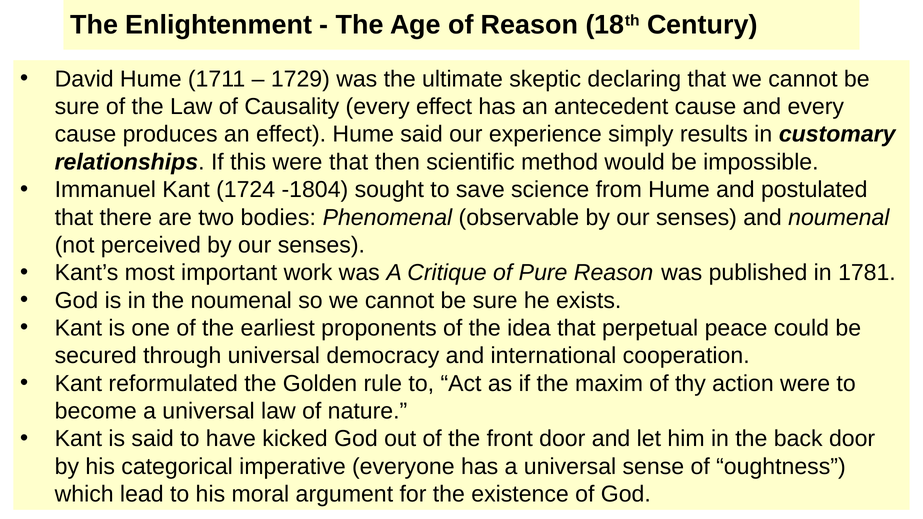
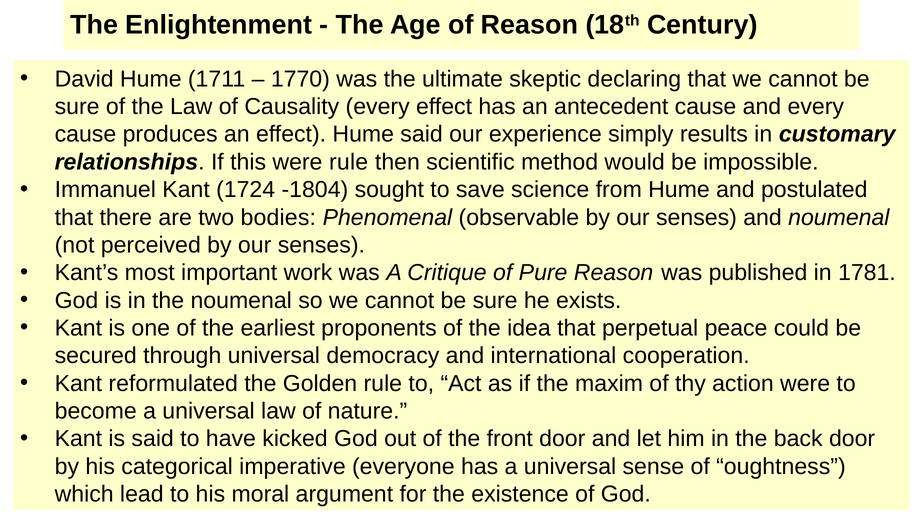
1729: 1729 -> 1770 (300, 79)
were that: that -> rule (349, 162)
